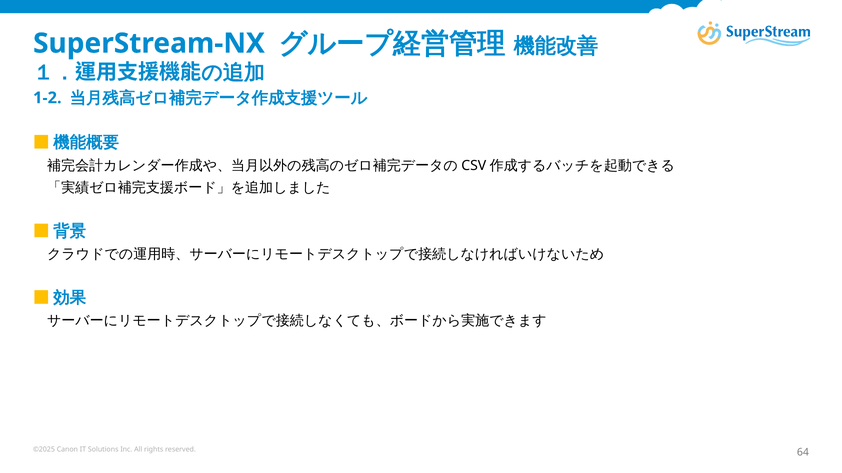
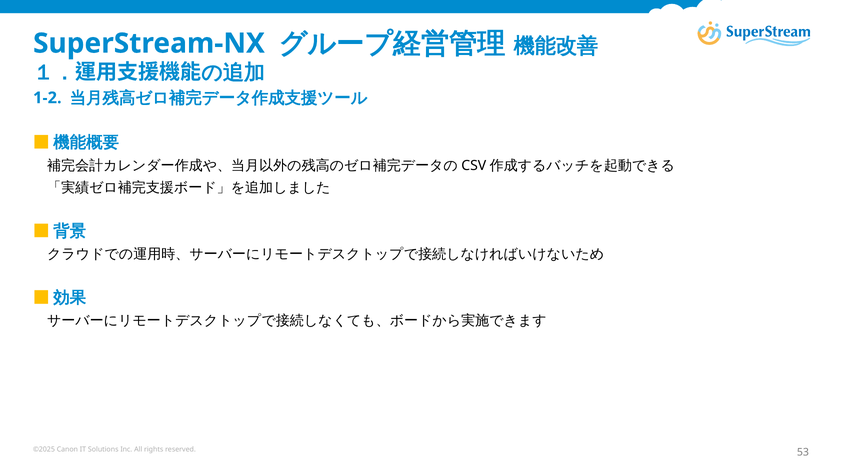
64: 64 -> 53 (803, 453)
